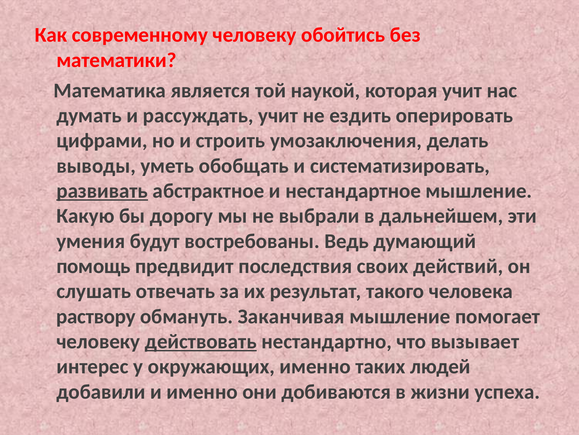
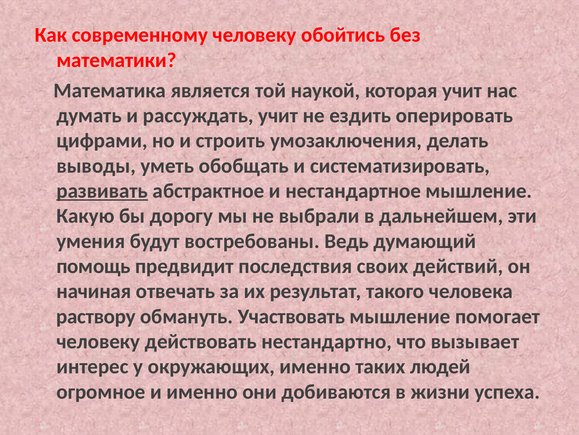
слушать: слушать -> начиная (94, 291)
Заканчивая: Заканчивая -> Участвовать (291, 316)
действовать underline: present -> none (201, 341)
добавили: добавили -> огромное (101, 391)
